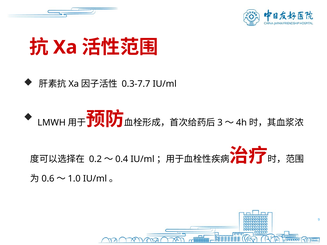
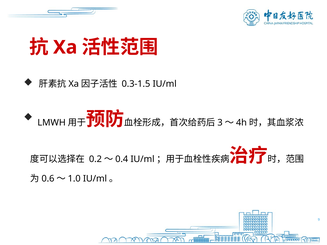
0.3-7.7: 0.3-7.7 -> 0.3-1.5 (136, 84)
